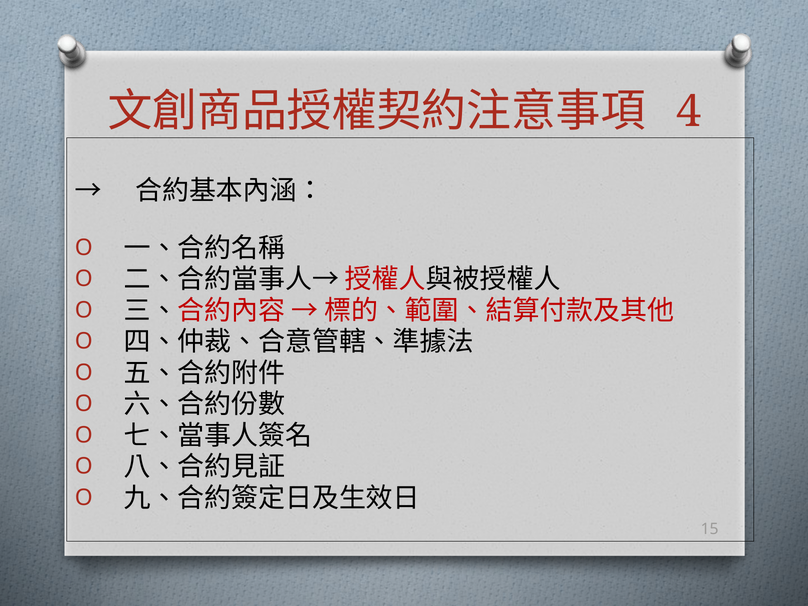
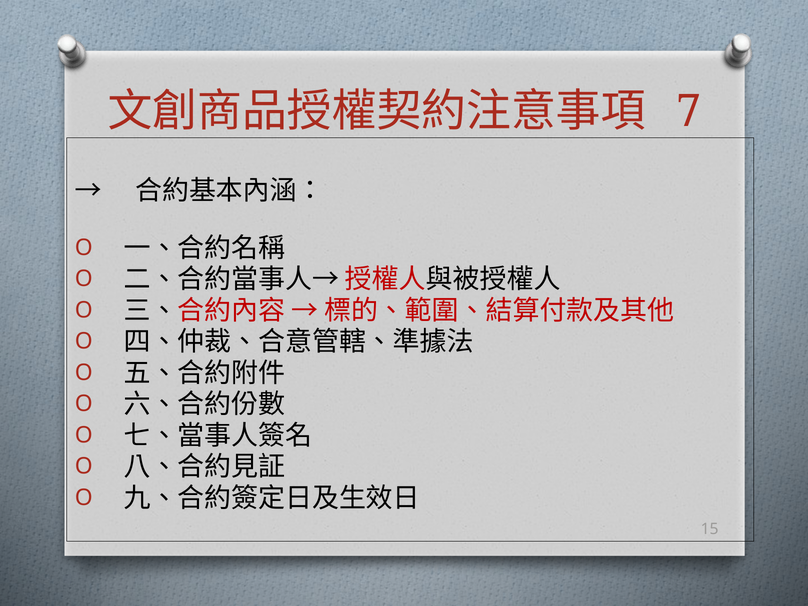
4: 4 -> 7 (689, 111)
